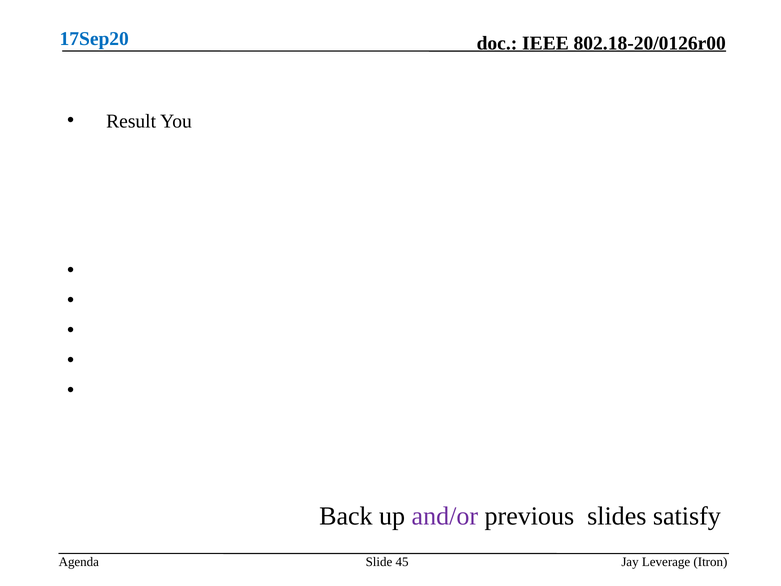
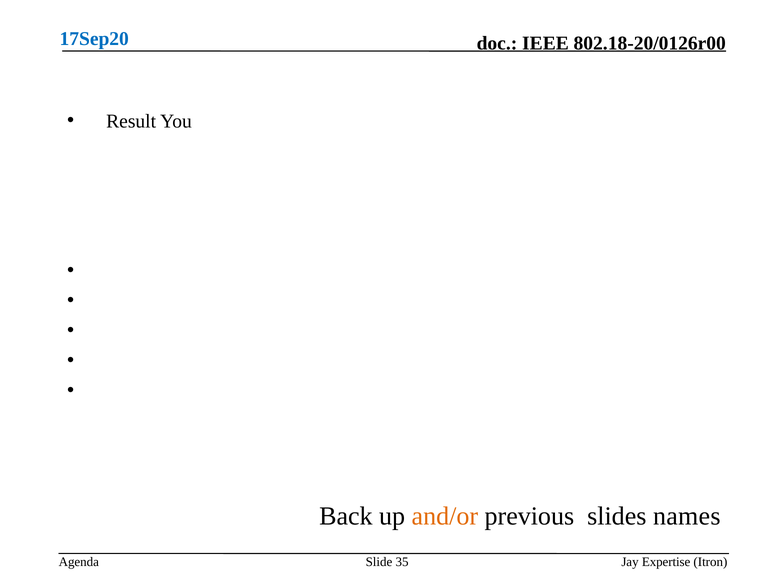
and/or colour: purple -> orange (445, 516)
satisfy: satisfy -> names (687, 516)
45: 45 -> 35 (402, 562)
Leverage: Leverage -> Expertise (666, 562)
